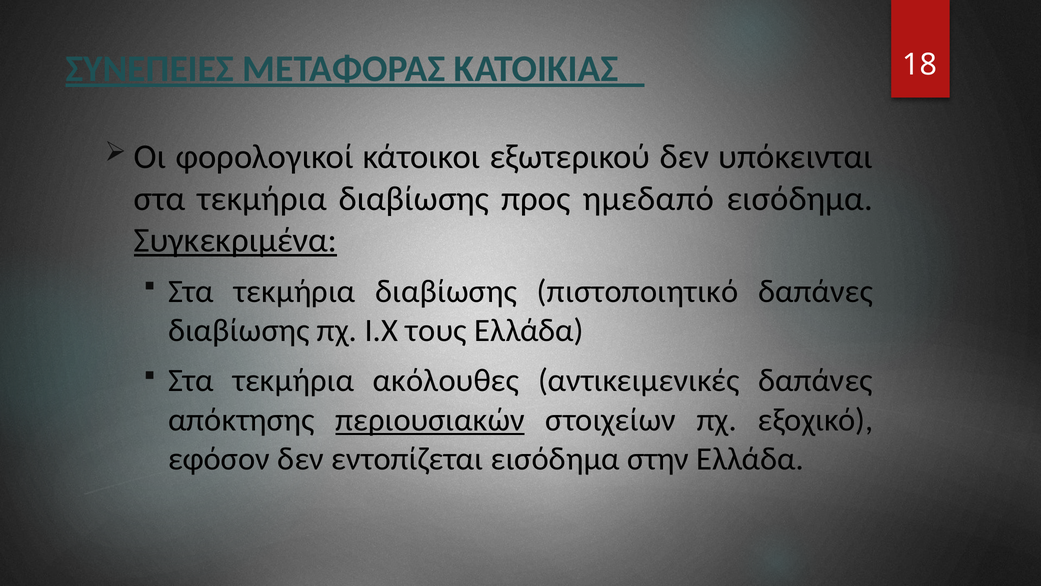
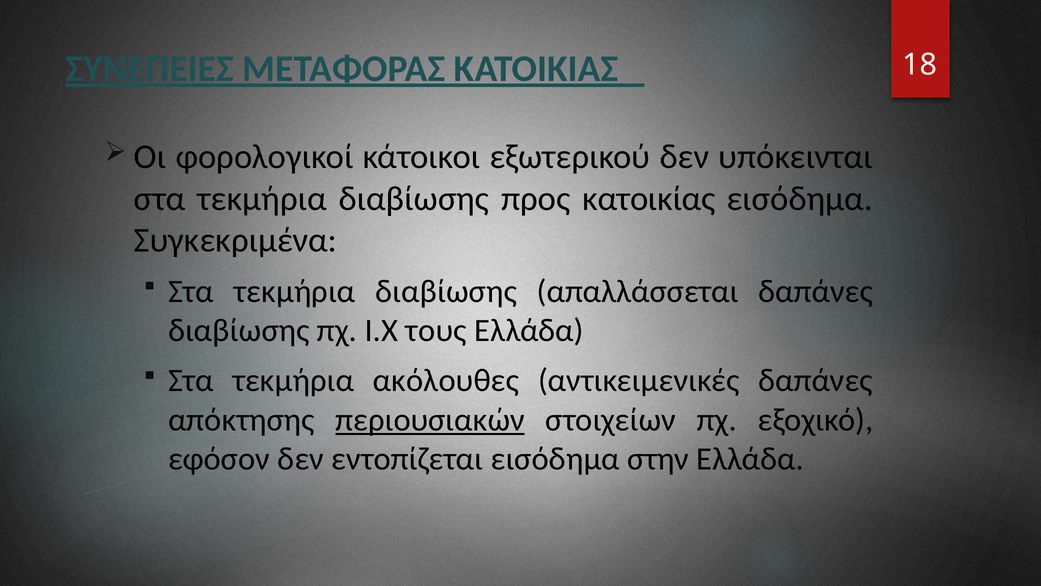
ημεδαπό: ημεδαπό -> κατοικίας (649, 199)
Συγκεκριμένα underline: present -> none (236, 240)
πιστοποιητικό: πιστοποιητικό -> απαλλάσσεται (638, 291)
